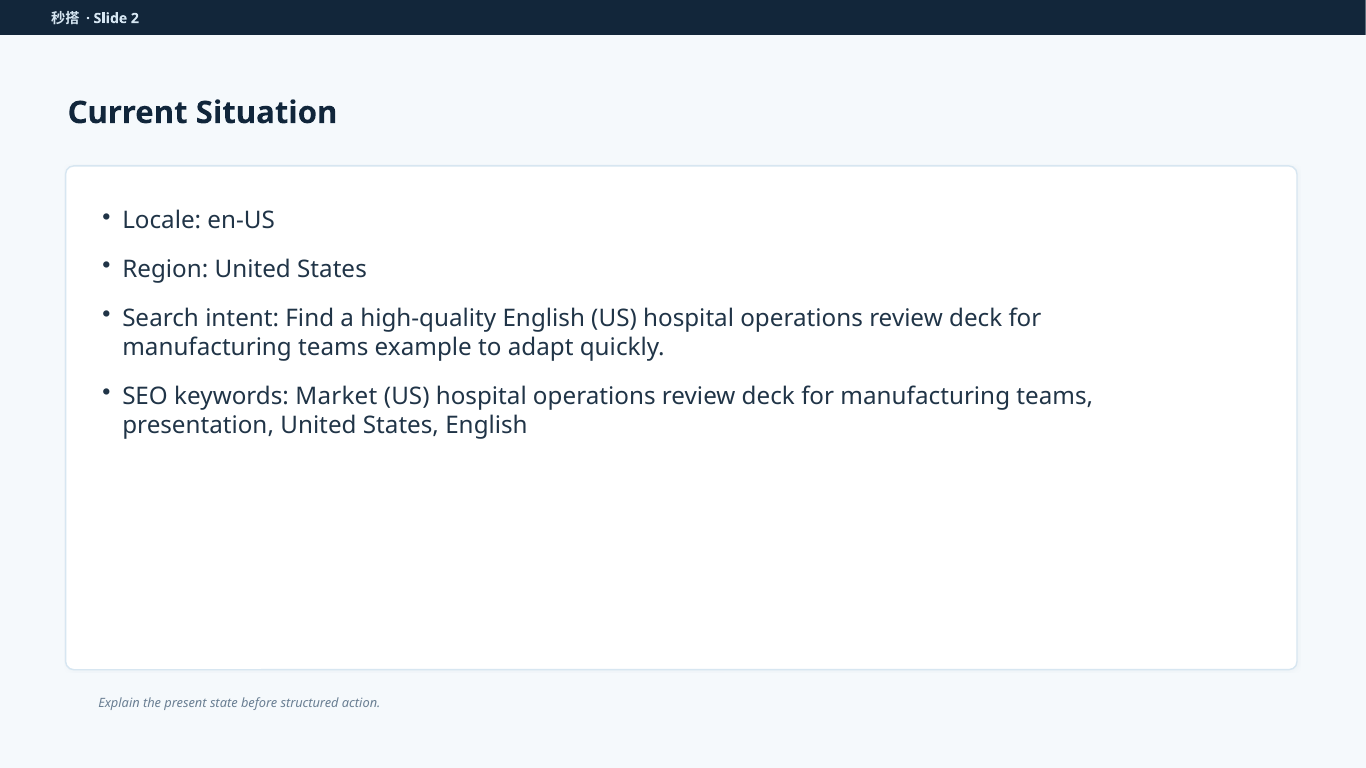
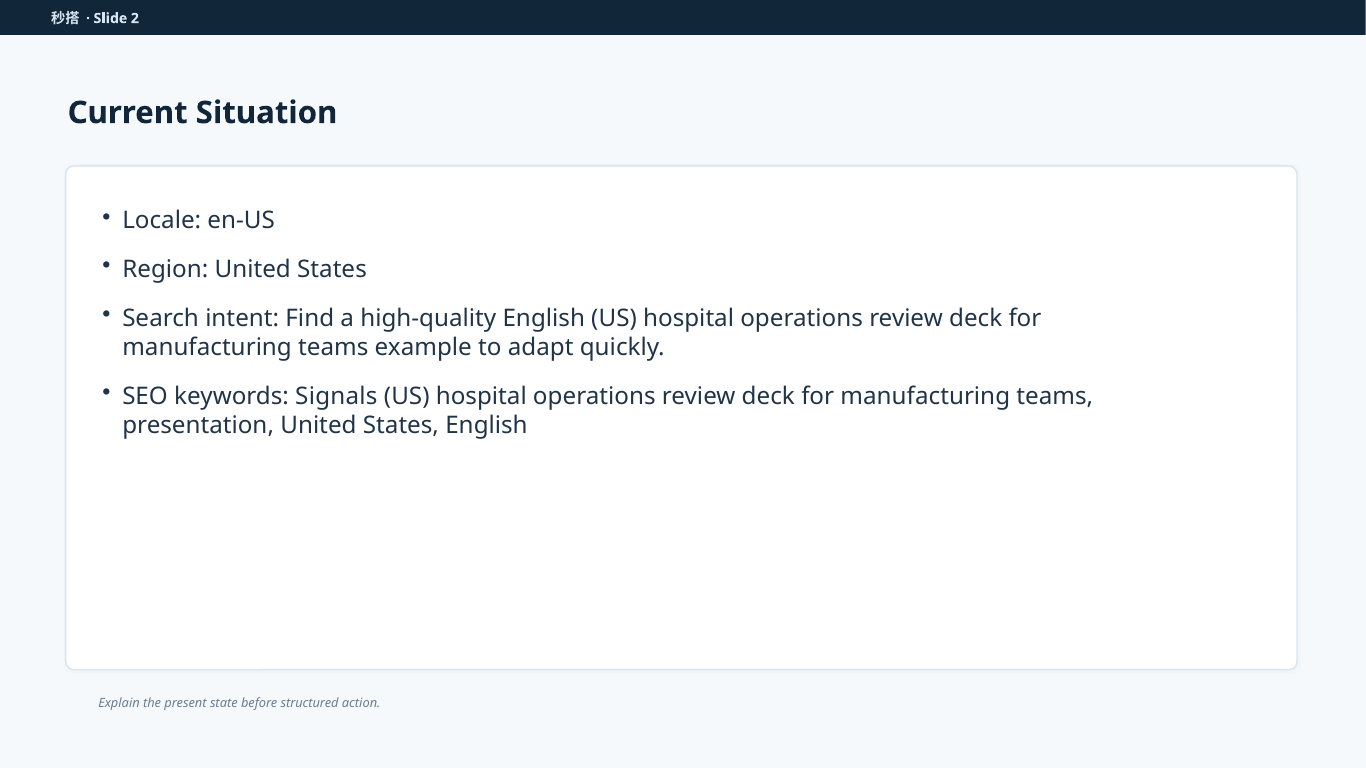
Market: Market -> Signals (336, 397)
